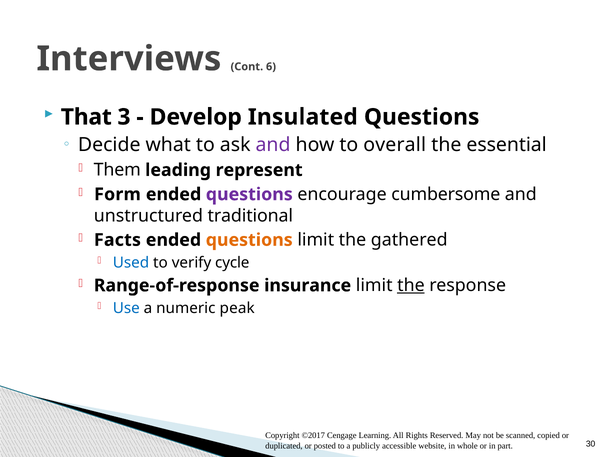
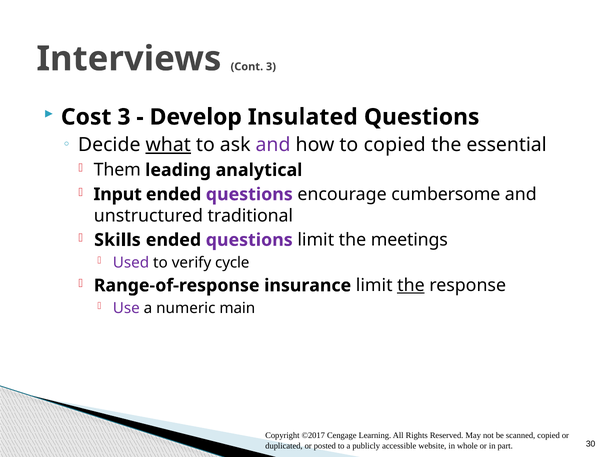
Cont 6: 6 -> 3 (271, 67)
That: That -> Cost (86, 117)
what underline: none -> present (168, 145)
to overall: overall -> copied (395, 145)
represent: represent -> analytical (259, 170)
Form: Form -> Input (118, 195)
Facts: Facts -> Skills (117, 240)
questions colour: orange -> purple (249, 240)
gathered: gathered -> meetings (409, 240)
Used colour: blue -> purple (131, 263)
Use colour: blue -> purple (126, 308)
peak: peak -> main (237, 308)
